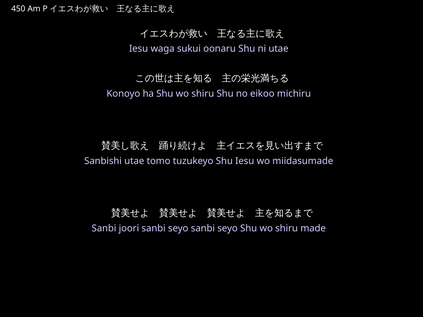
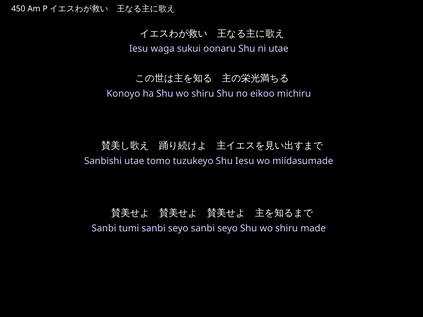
joori: joori -> tumi (129, 229)
